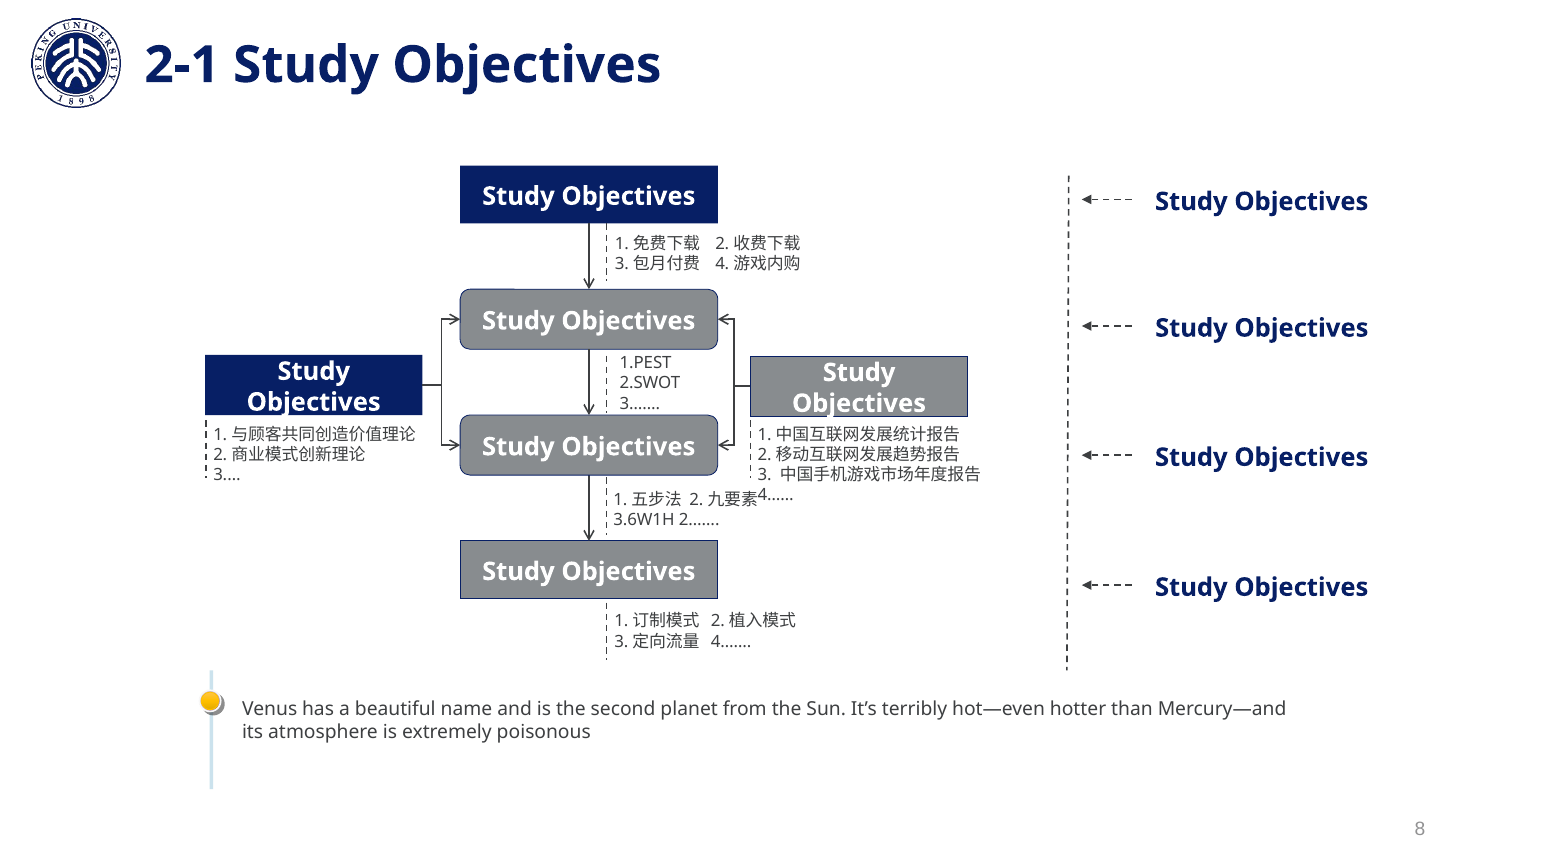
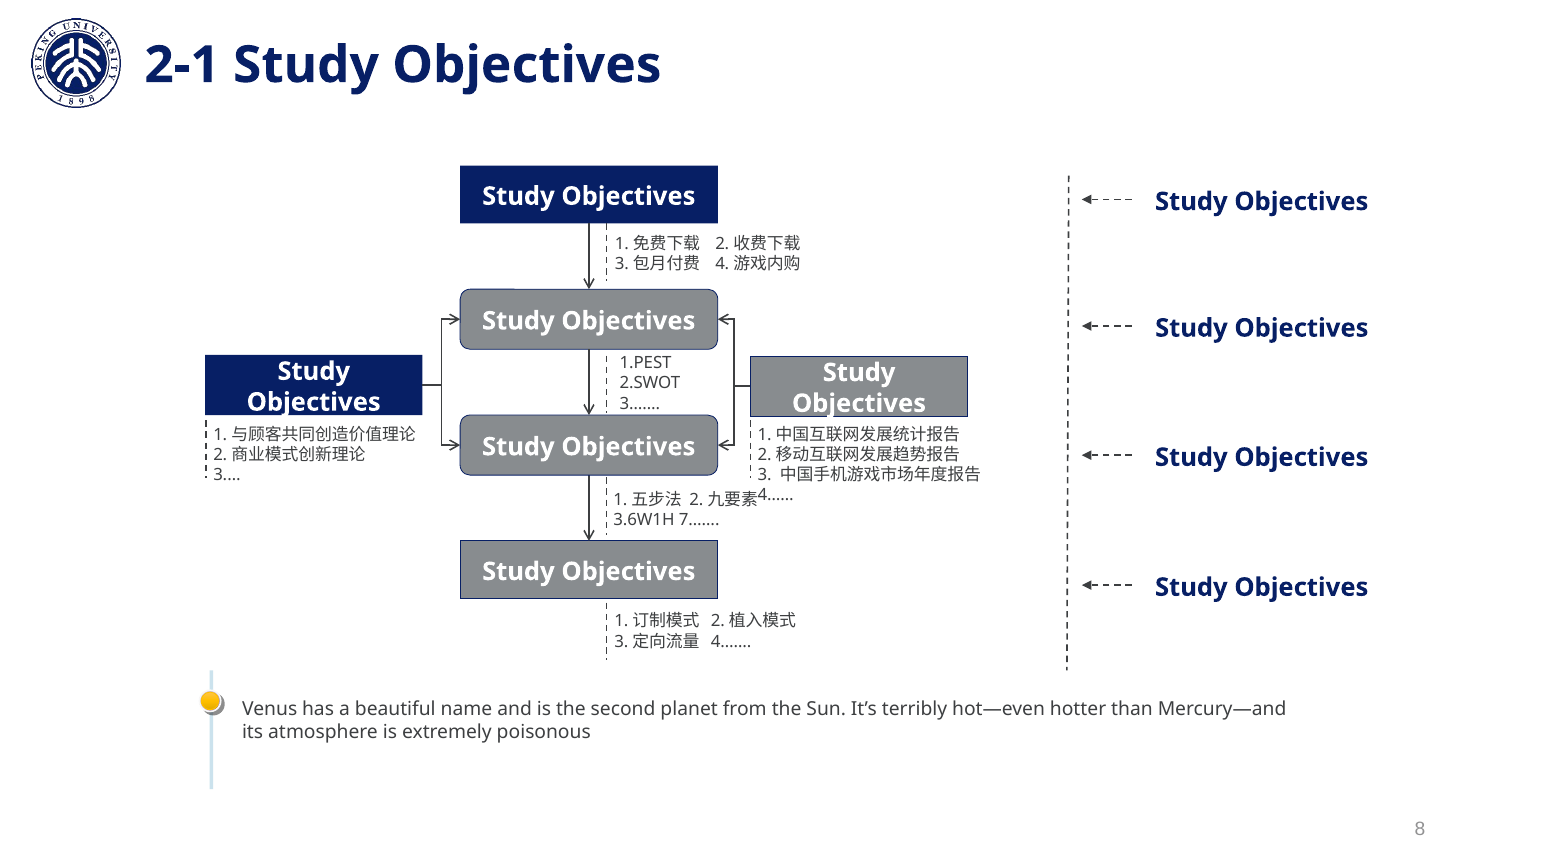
2……: 2…… -> 7…… (699, 520)
